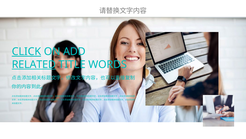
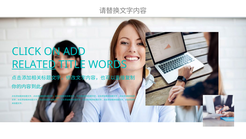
CLICK underline: present -> none (26, 51)
